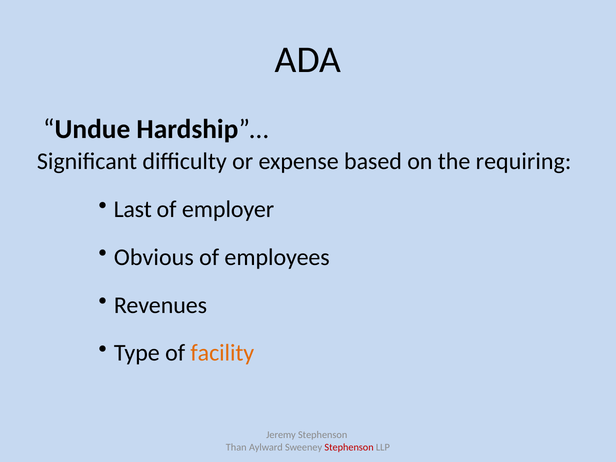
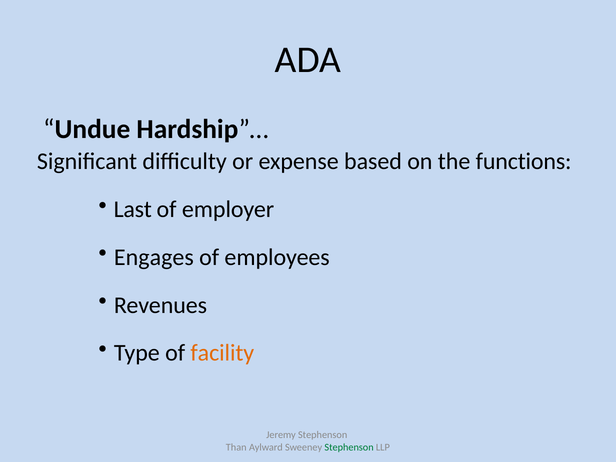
requiring: requiring -> functions (524, 161)
Obvious: Obvious -> Engages (154, 257)
Stephenson colour: red -> green (349, 447)
